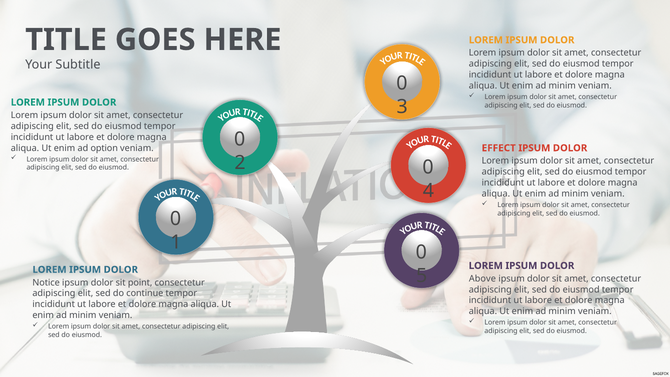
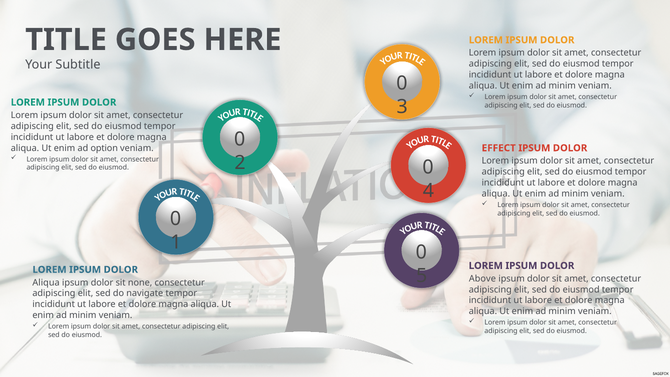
Notice: Notice -> Aliqua (46, 282)
point: point -> none (140, 282)
continue: continue -> navigate (145, 293)
